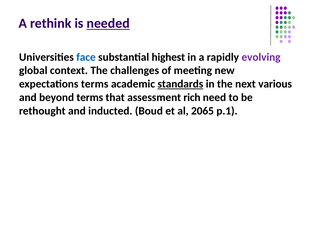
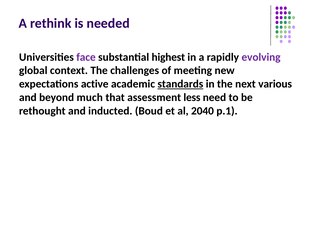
needed underline: present -> none (108, 23)
face colour: blue -> purple (86, 57)
expectations terms: terms -> active (95, 84)
beyond terms: terms -> much (90, 98)
rich: rich -> less (192, 98)
2065: 2065 -> 2040 (202, 111)
